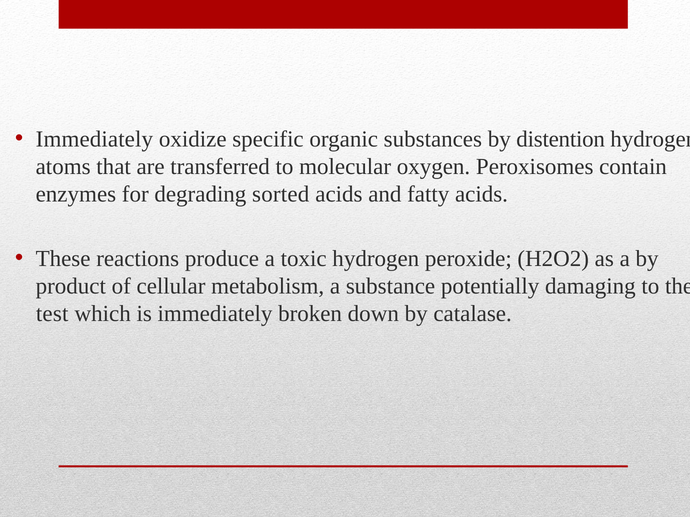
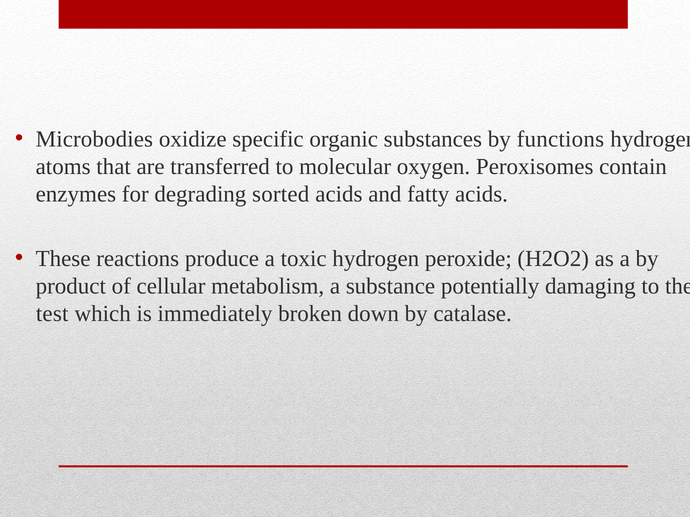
Immediately: Immediately -> Microbodies (94, 139)
distention: distention -> functions (560, 139)
